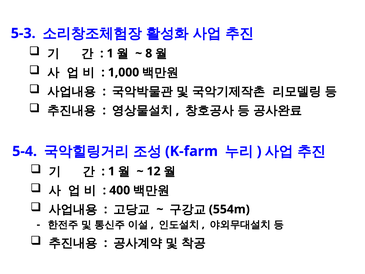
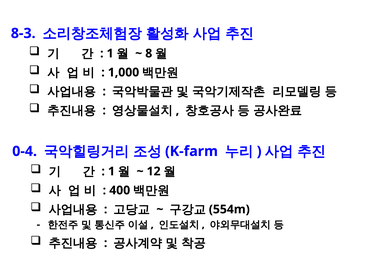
5-3: 5-3 -> 8-3 (23, 33)
5-4: 5-4 -> 0-4 (25, 151)
